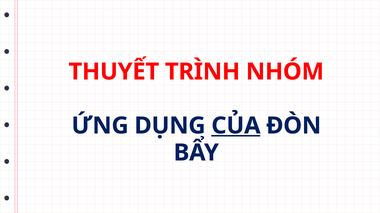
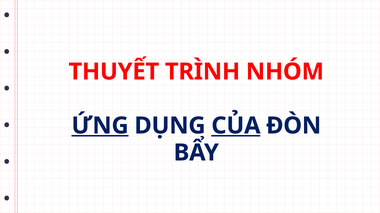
ỨNG underline: none -> present (100, 126)
